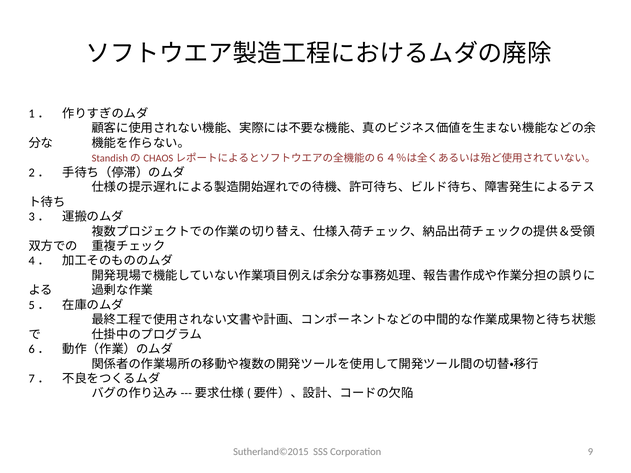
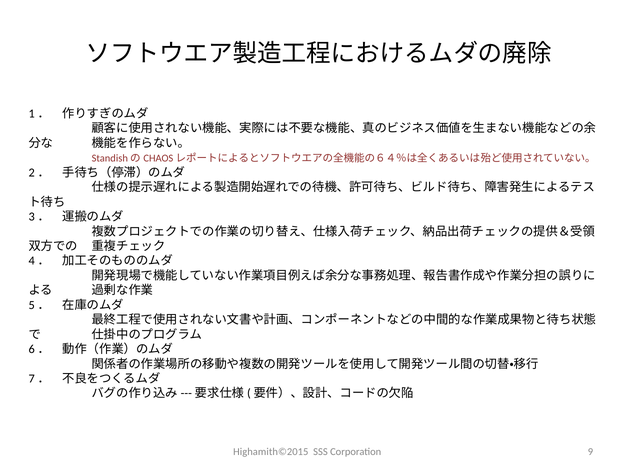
Sutherland©2015: Sutherland©2015 -> Highamith©2015 (271, 452)
